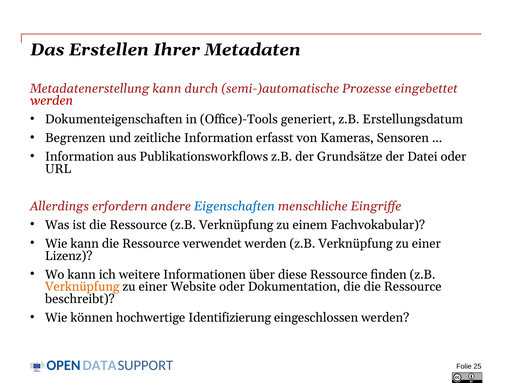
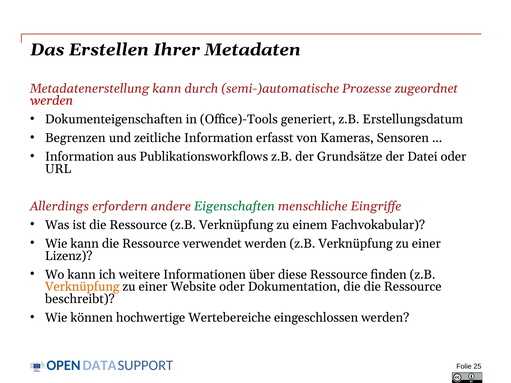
eingebettet: eingebettet -> zugeordnet (426, 89)
Eigenschaften colour: blue -> green (234, 206)
Identifizierung: Identifizierung -> Wertebereiche (230, 318)
